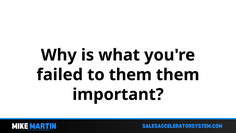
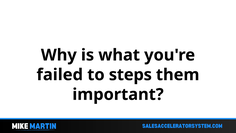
to them: them -> steps (130, 75)
